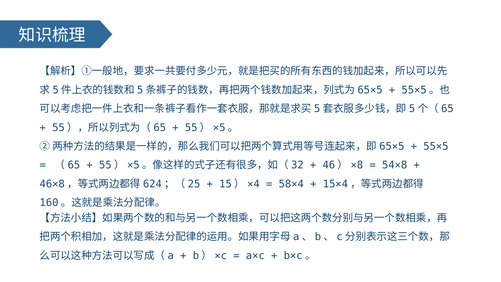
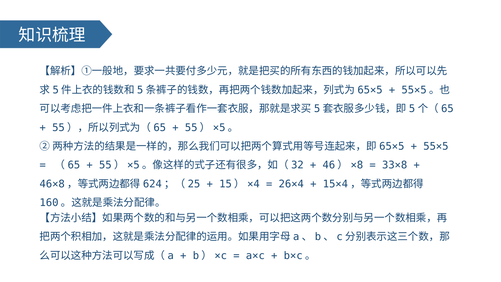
54×8: 54×8 -> 33×8 (395, 165)
58×4: 58×4 -> 26×4 (291, 184)
